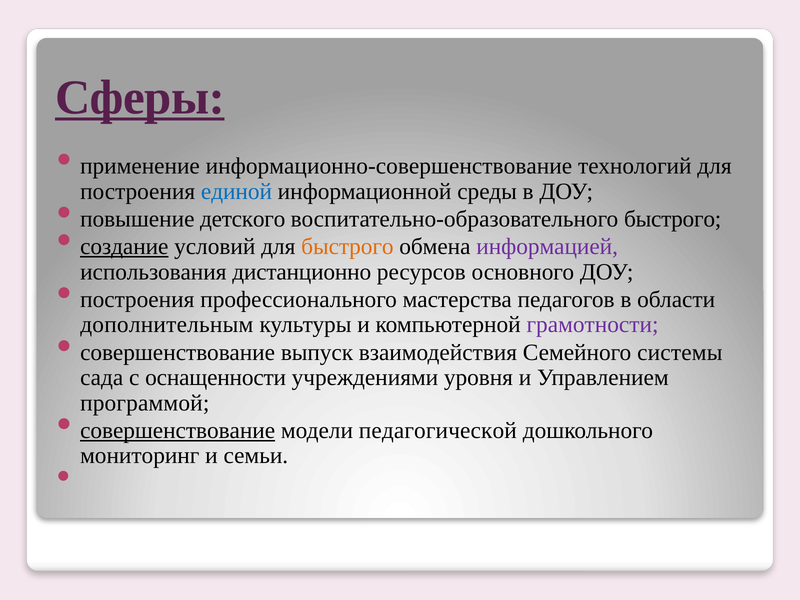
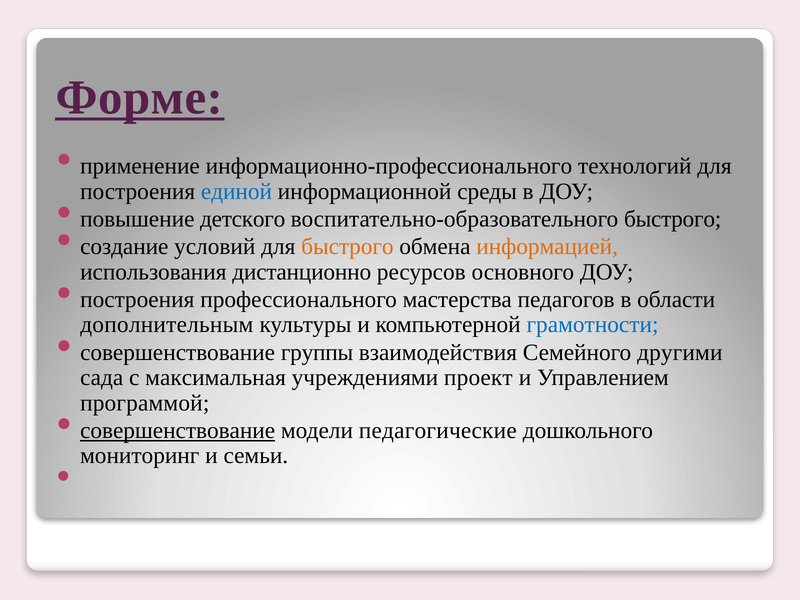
Сферы: Сферы -> Форме (140, 98)
информационно-совершенствование: информационно-совершенствование -> информационно-профессионального (389, 166)
создание underline: present -> none (124, 247)
информацией colour: purple -> orange (547, 247)
грамотности colour: purple -> blue (593, 325)
выпуск: выпуск -> группы (317, 352)
системы: системы -> другими (680, 352)
оснащенности: оснащенности -> максимальная (216, 378)
уровня: уровня -> проект (478, 378)
педагогической: педагогической -> педагогические (438, 431)
